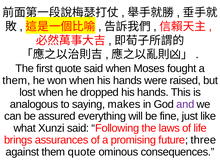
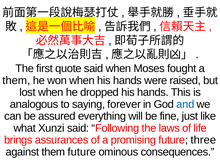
makes: makes -> forever (124, 104)
and colour: purple -> blue (185, 104)
them quote: quote -> future (82, 152)
